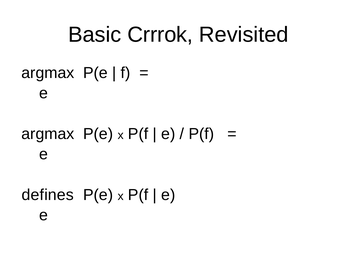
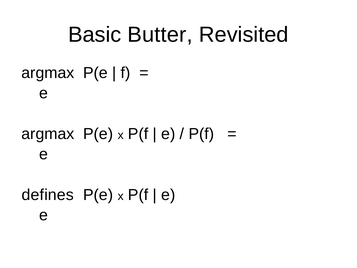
Crrrok: Crrrok -> Butter (160, 35)
